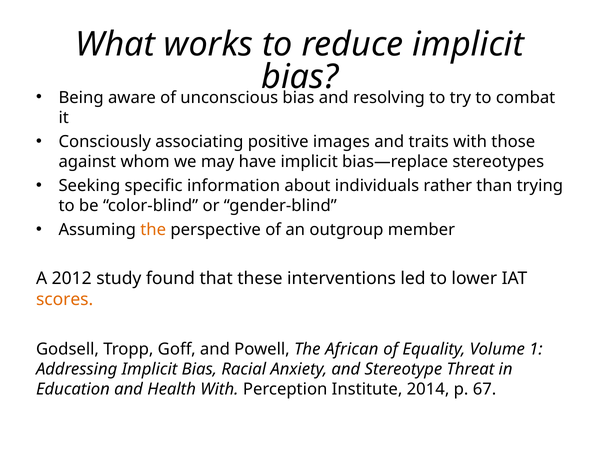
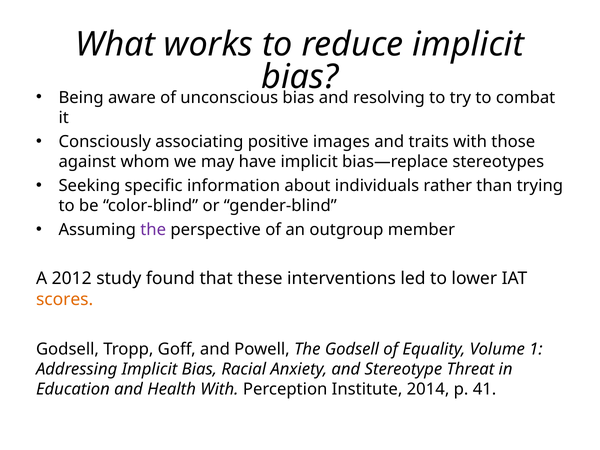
the colour: orange -> purple (153, 230)
The African: African -> Godsell (352, 349)
67: 67 -> 41 (485, 389)
